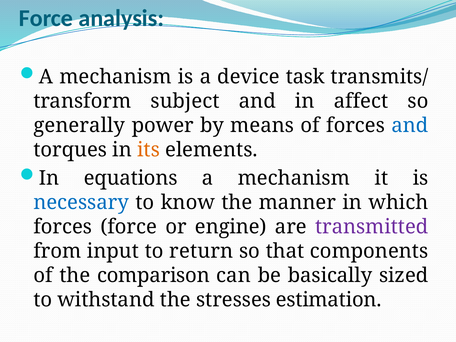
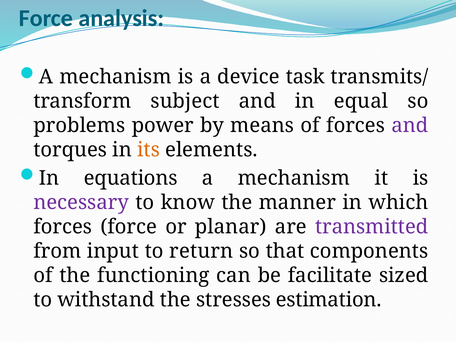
affect: affect -> equal (361, 101)
generally: generally -> problems (79, 125)
and colour: blue -> purple (410, 125)
necessary colour: blue -> purple (81, 202)
engine: engine -> planar (231, 227)
comparison: comparison -> functioning (153, 275)
basically: basically -> facilitate (330, 275)
